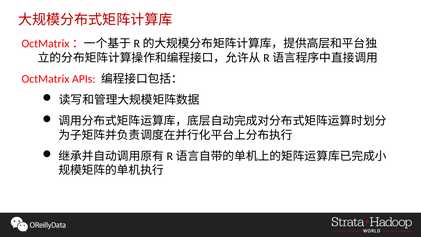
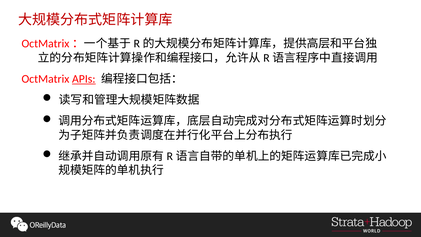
APIs underline: none -> present (84, 79)
